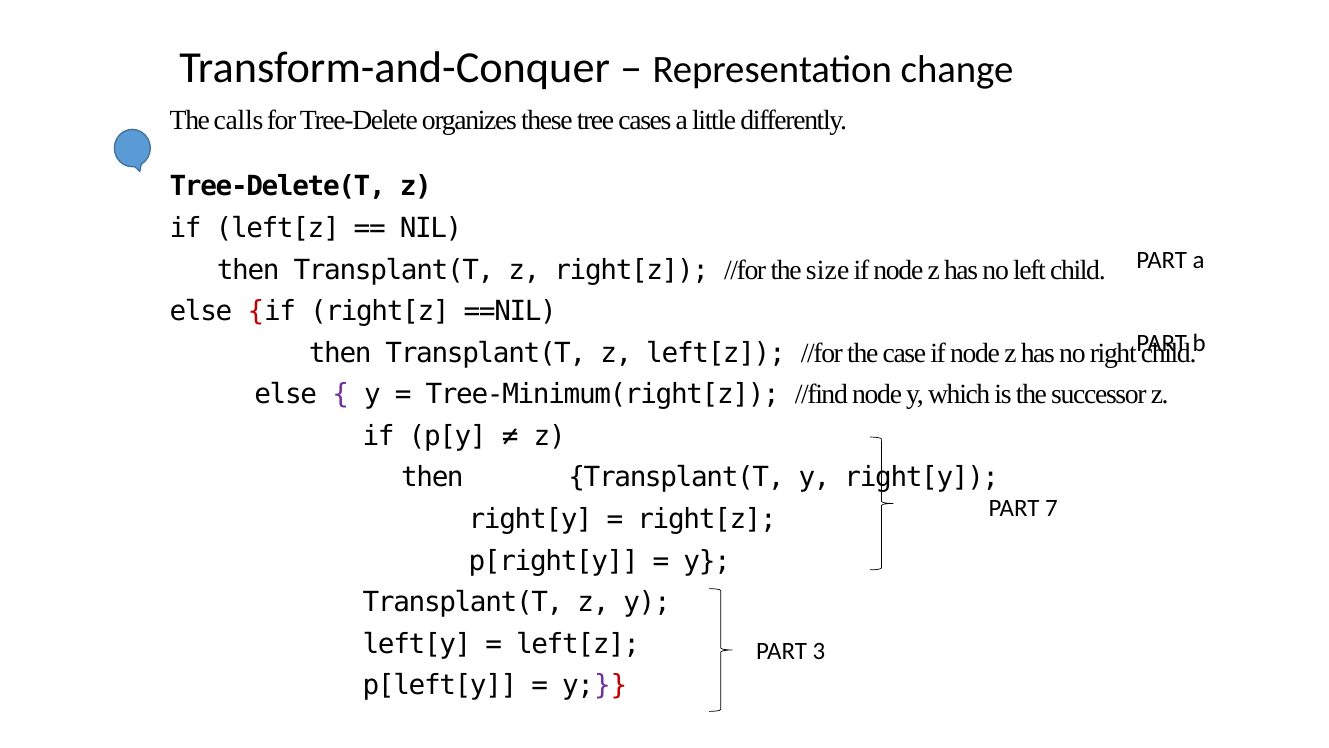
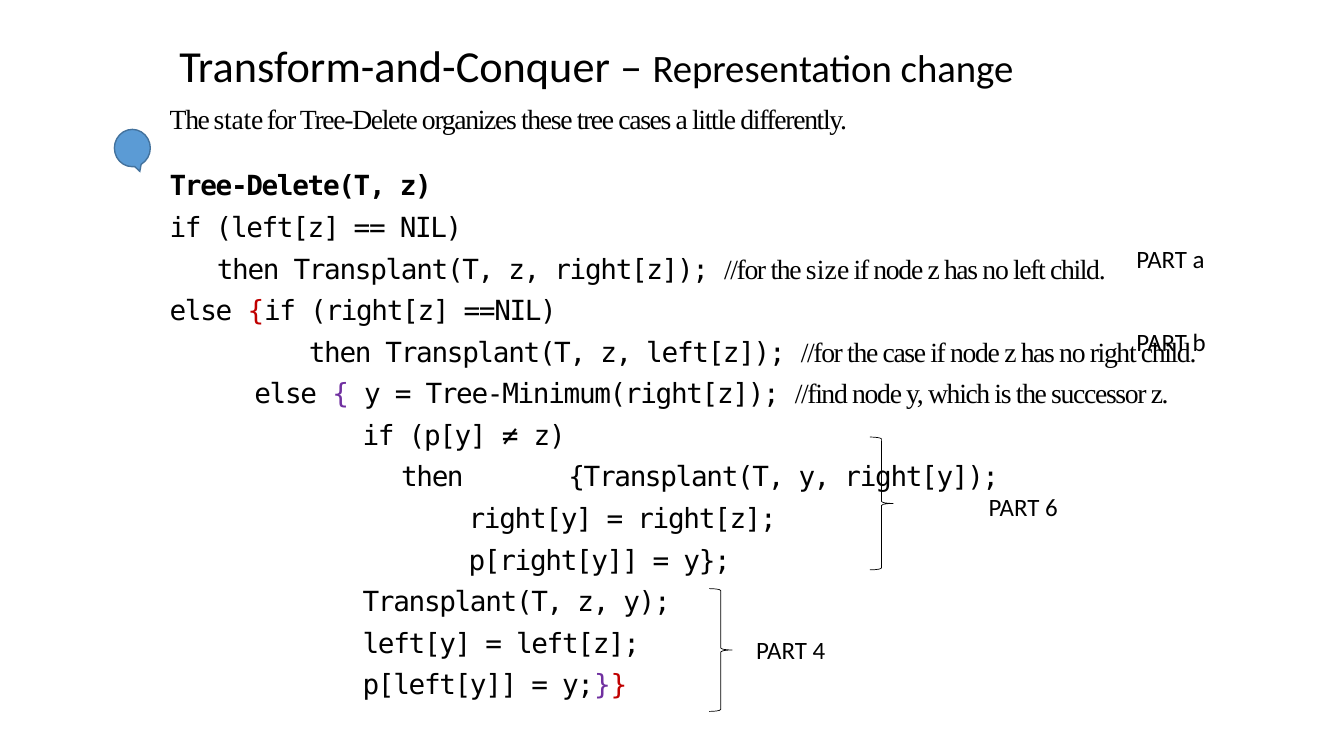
calls: calls -> state (239, 120)
7: 7 -> 6 (1051, 508)
3: 3 -> 4 (819, 651)
